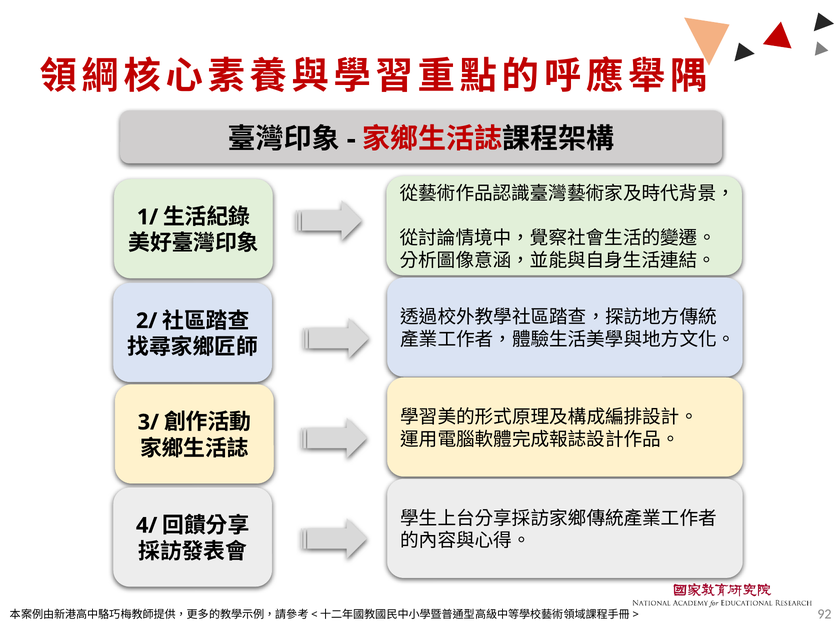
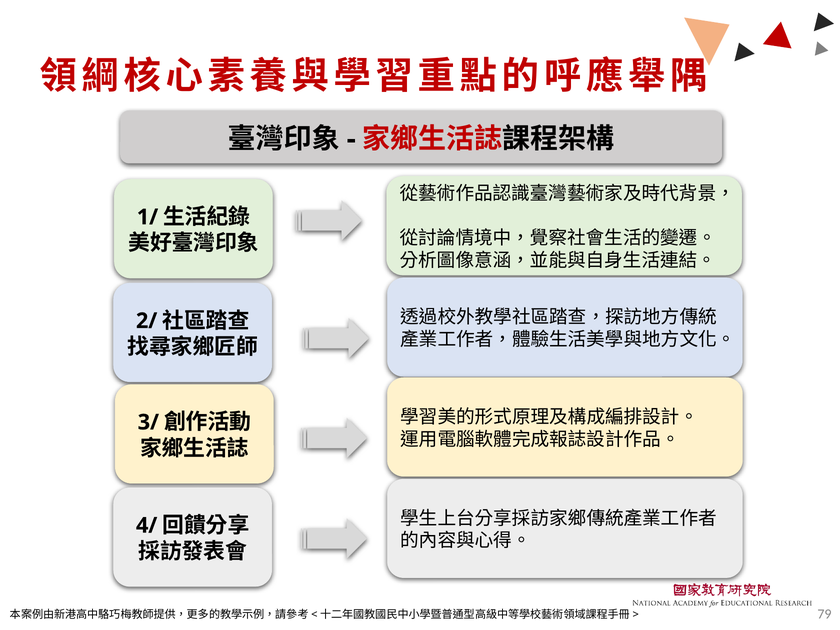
92: 92 -> 79 (825, 614)
